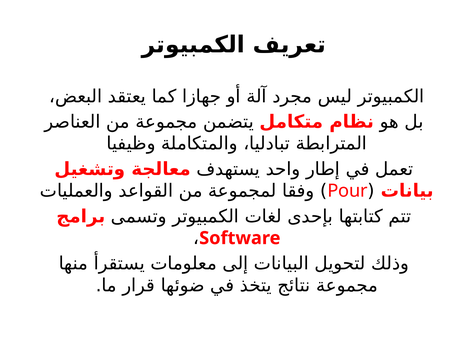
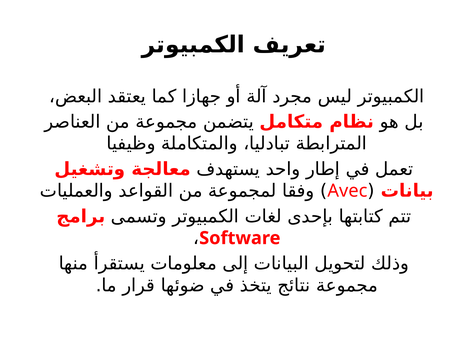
Pour: Pour -> Avec (347, 191)
